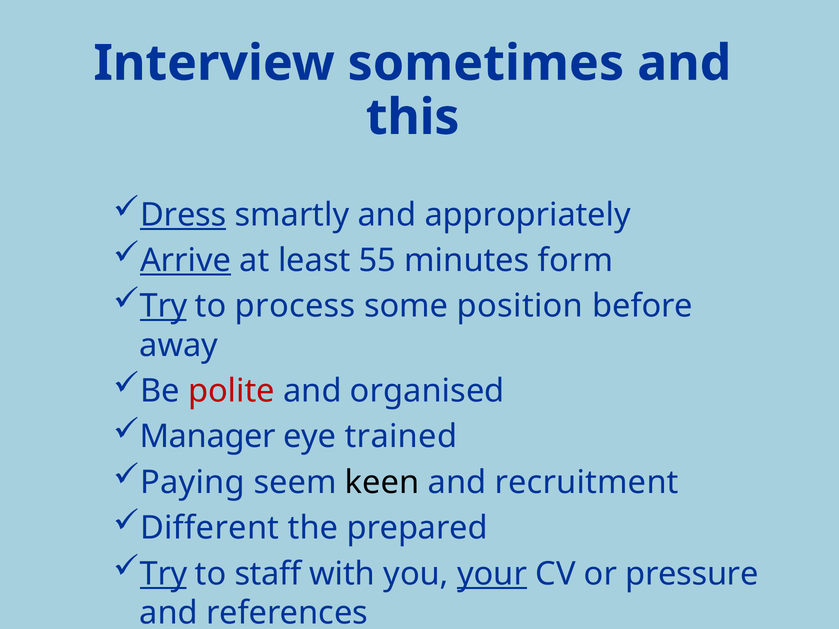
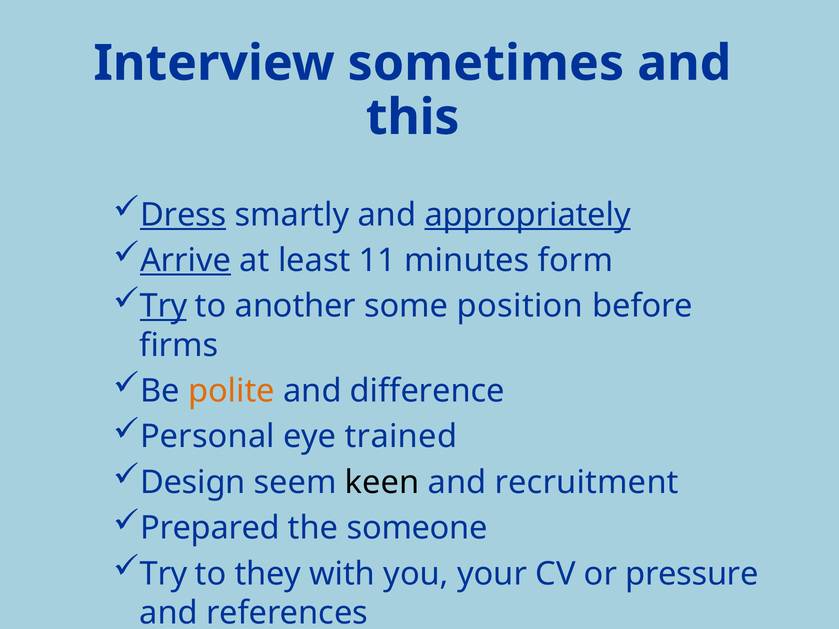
appropriately underline: none -> present (528, 215)
55: 55 -> 11 (377, 261)
process: process -> another (295, 306)
away: away -> firms (179, 345)
polite colour: red -> orange (231, 391)
organised: organised -> difference (427, 391)
Manager: Manager -> Personal (207, 437)
Paying: Paying -> Design (193, 483)
Different: Different -> Prepared (210, 528)
prepared: prepared -> someone (417, 528)
Try underline: present -> none (164, 574)
staff: staff -> they (268, 574)
your underline: present -> none (492, 574)
